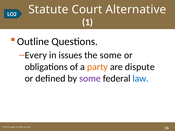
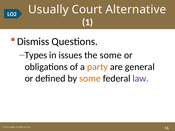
Statute: Statute -> Usually (48, 10)
Outline: Outline -> Dismiss (33, 42)
Every: Every -> Types (36, 55)
dispute: dispute -> general (140, 67)
some colour: purple -> orange (90, 79)
law colour: blue -> purple (141, 79)
